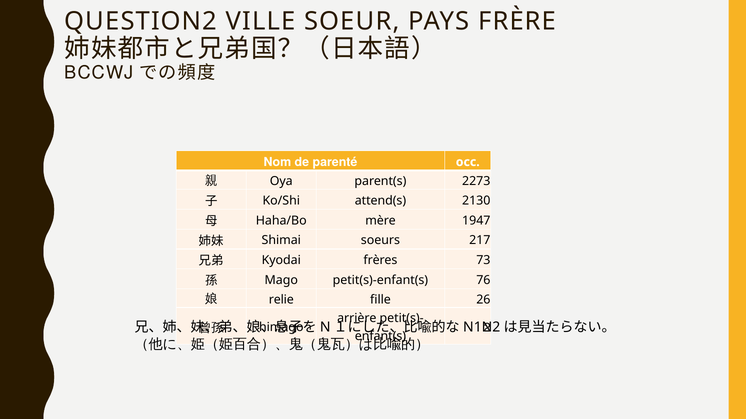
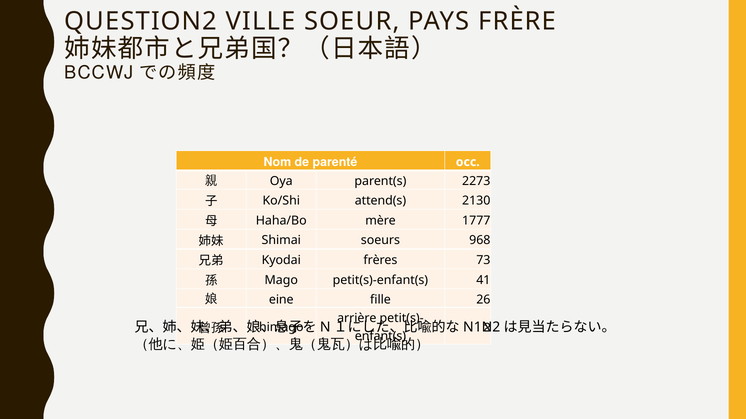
1947: 1947 -> 1777 (476, 221)
217: 217 -> 968 (480, 241)
76: 76 -> 41 (483, 281)
relie: relie -> eine (281, 300)
